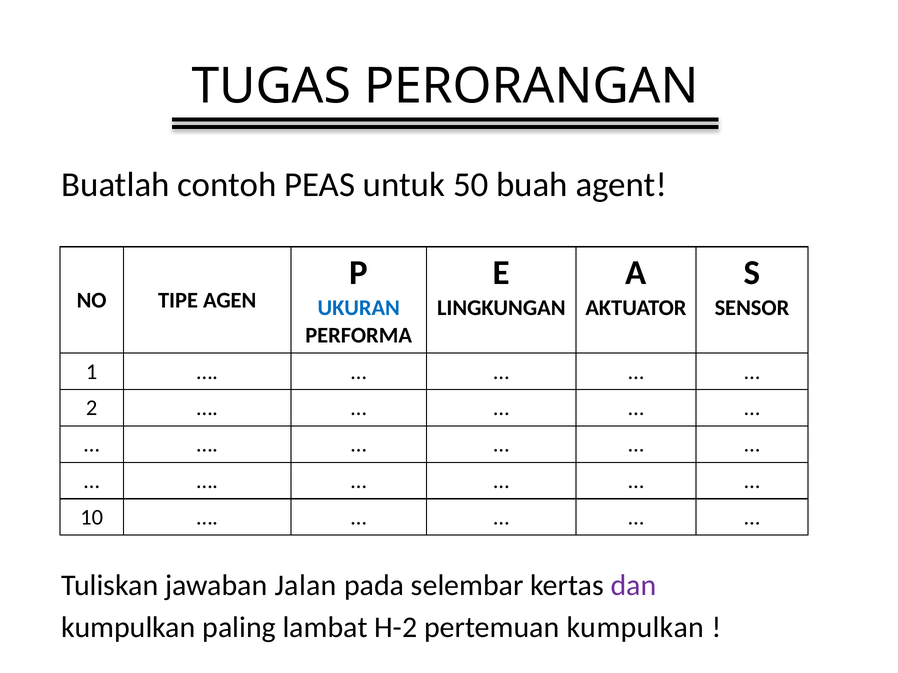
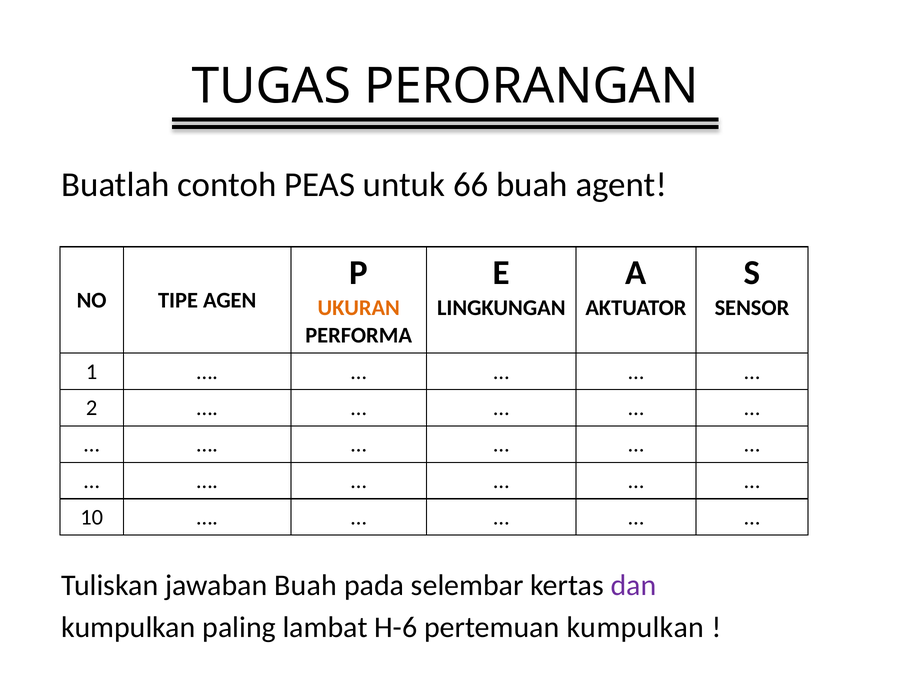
50: 50 -> 66 (471, 185)
UKURAN colour: blue -> orange (359, 308)
jawaban Jalan: Jalan -> Buah (306, 586)
H-2: H-2 -> H-6 (396, 628)
